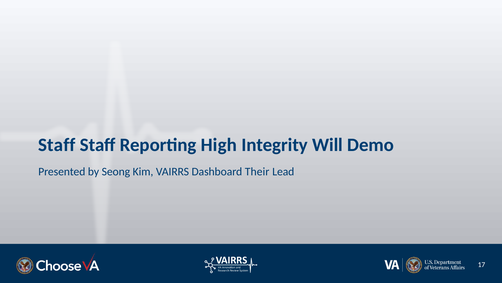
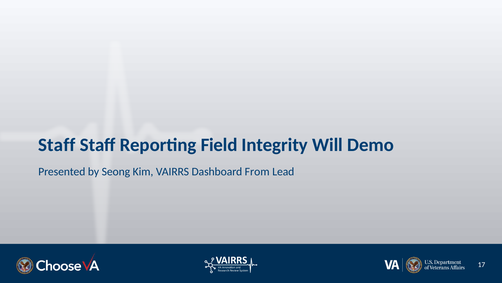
High: High -> Field (219, 145)
Their: Their -> From (257, 171)
